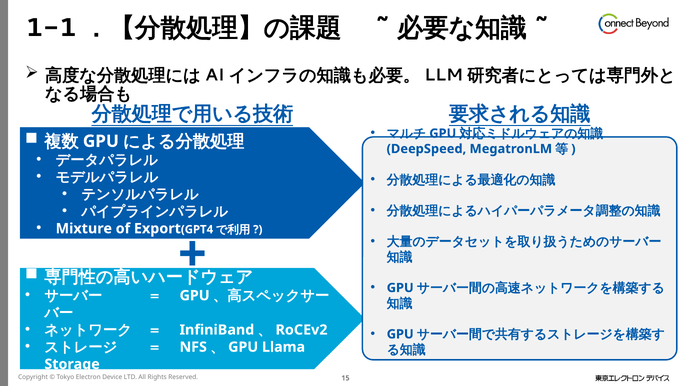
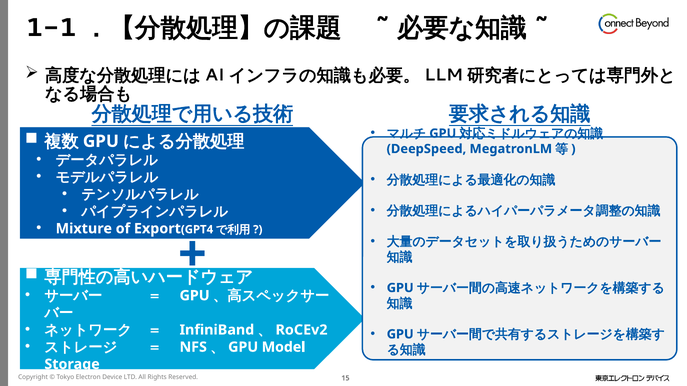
Llama: Llama -> Model (284, 347)
